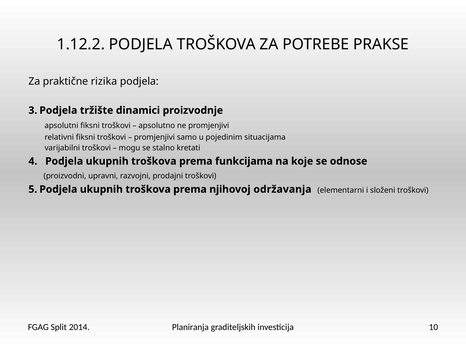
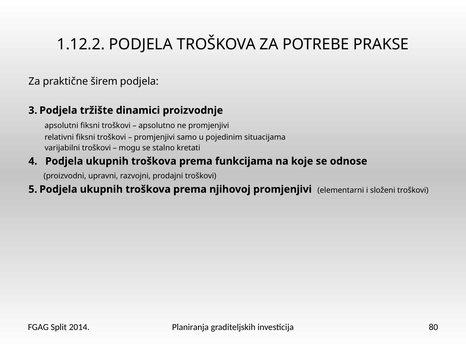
rizika: rizika -> širem (104, 81)
njihovoj održavanja: održavanja -> promjenjivi (283, 189)
10: 10 -> 80 (433, 327)
